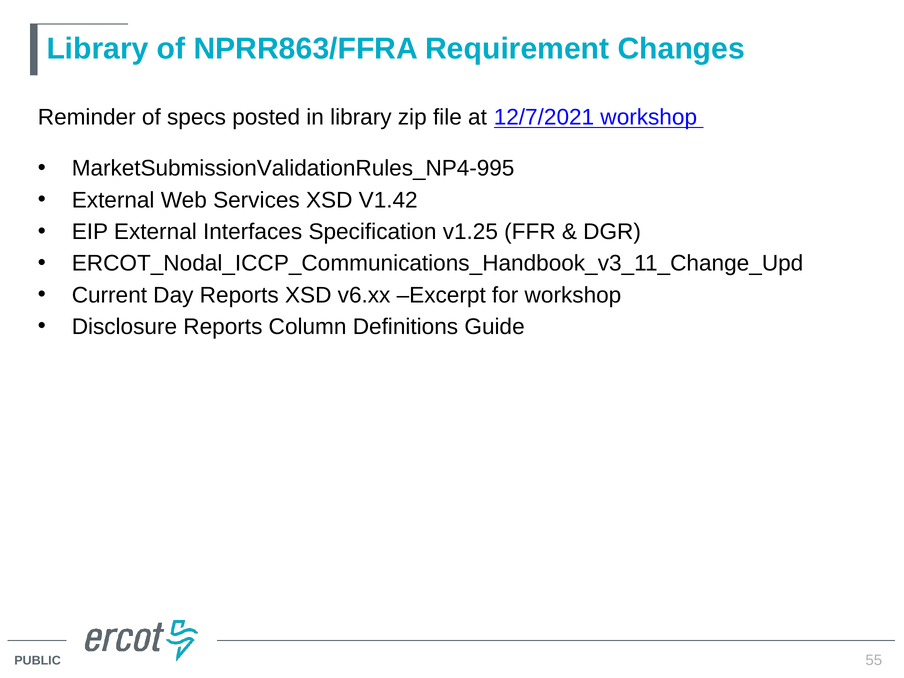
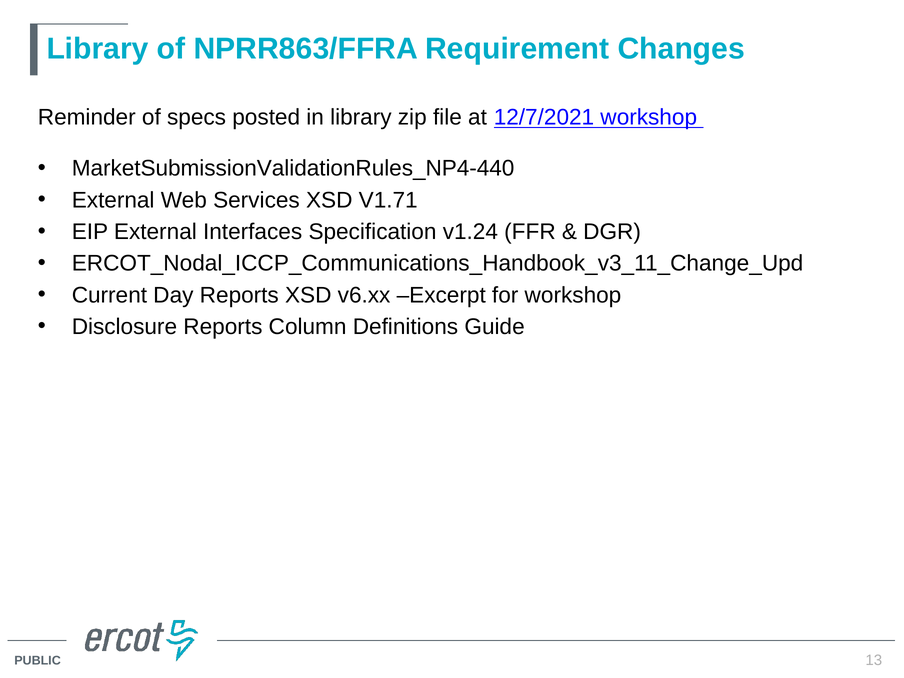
MarketSubmissionValidationRules_NP4-995: MarketSubmissionValidationRules_NP4-995 -> MarketSubmissionValidationRules_NP4-440 (293, 169)
V1.42: V1.42 -> V1.71 (388, 200)
v1.25: v1.25 -> v1.24 (470, 232)
55: 55 -> 13 (874, 660)
